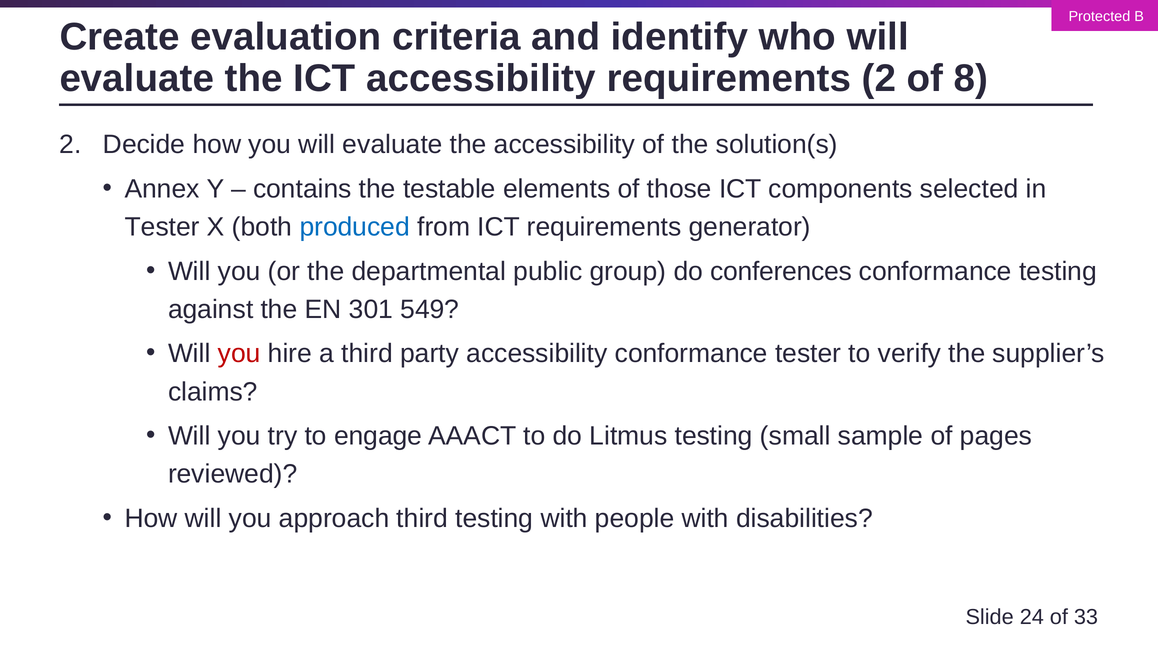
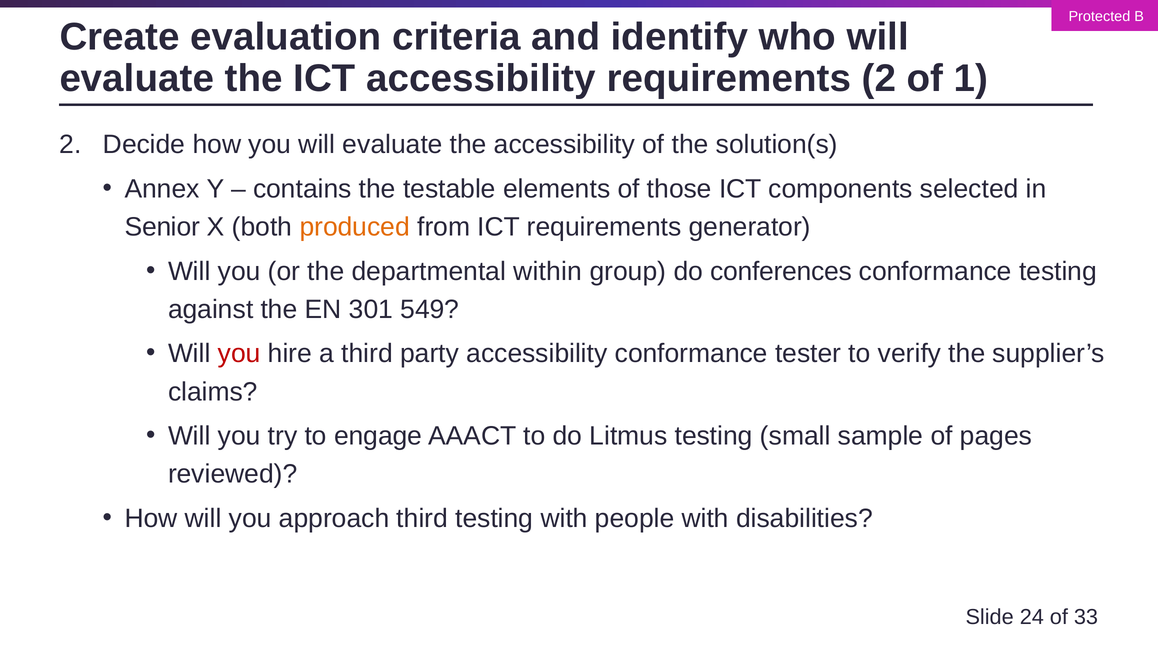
8: 8 -> 1 (971, 79)
Tester: Tester -> Senior (162, 227)
produced colour: blue -> orange (355, 227)
public: public -> within (548, 271)
